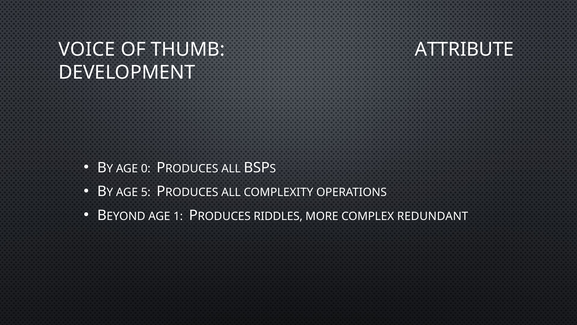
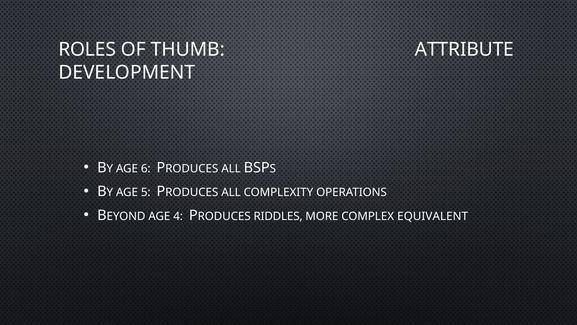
VOICE: VOICE -> ROLES (87, 49)
0: 0 -> 6 (146, 168)
1: 1 -> 4 (178, 216)
REDUNDANT: REDUNDANT -> EQUIVALENT (433, 216)
